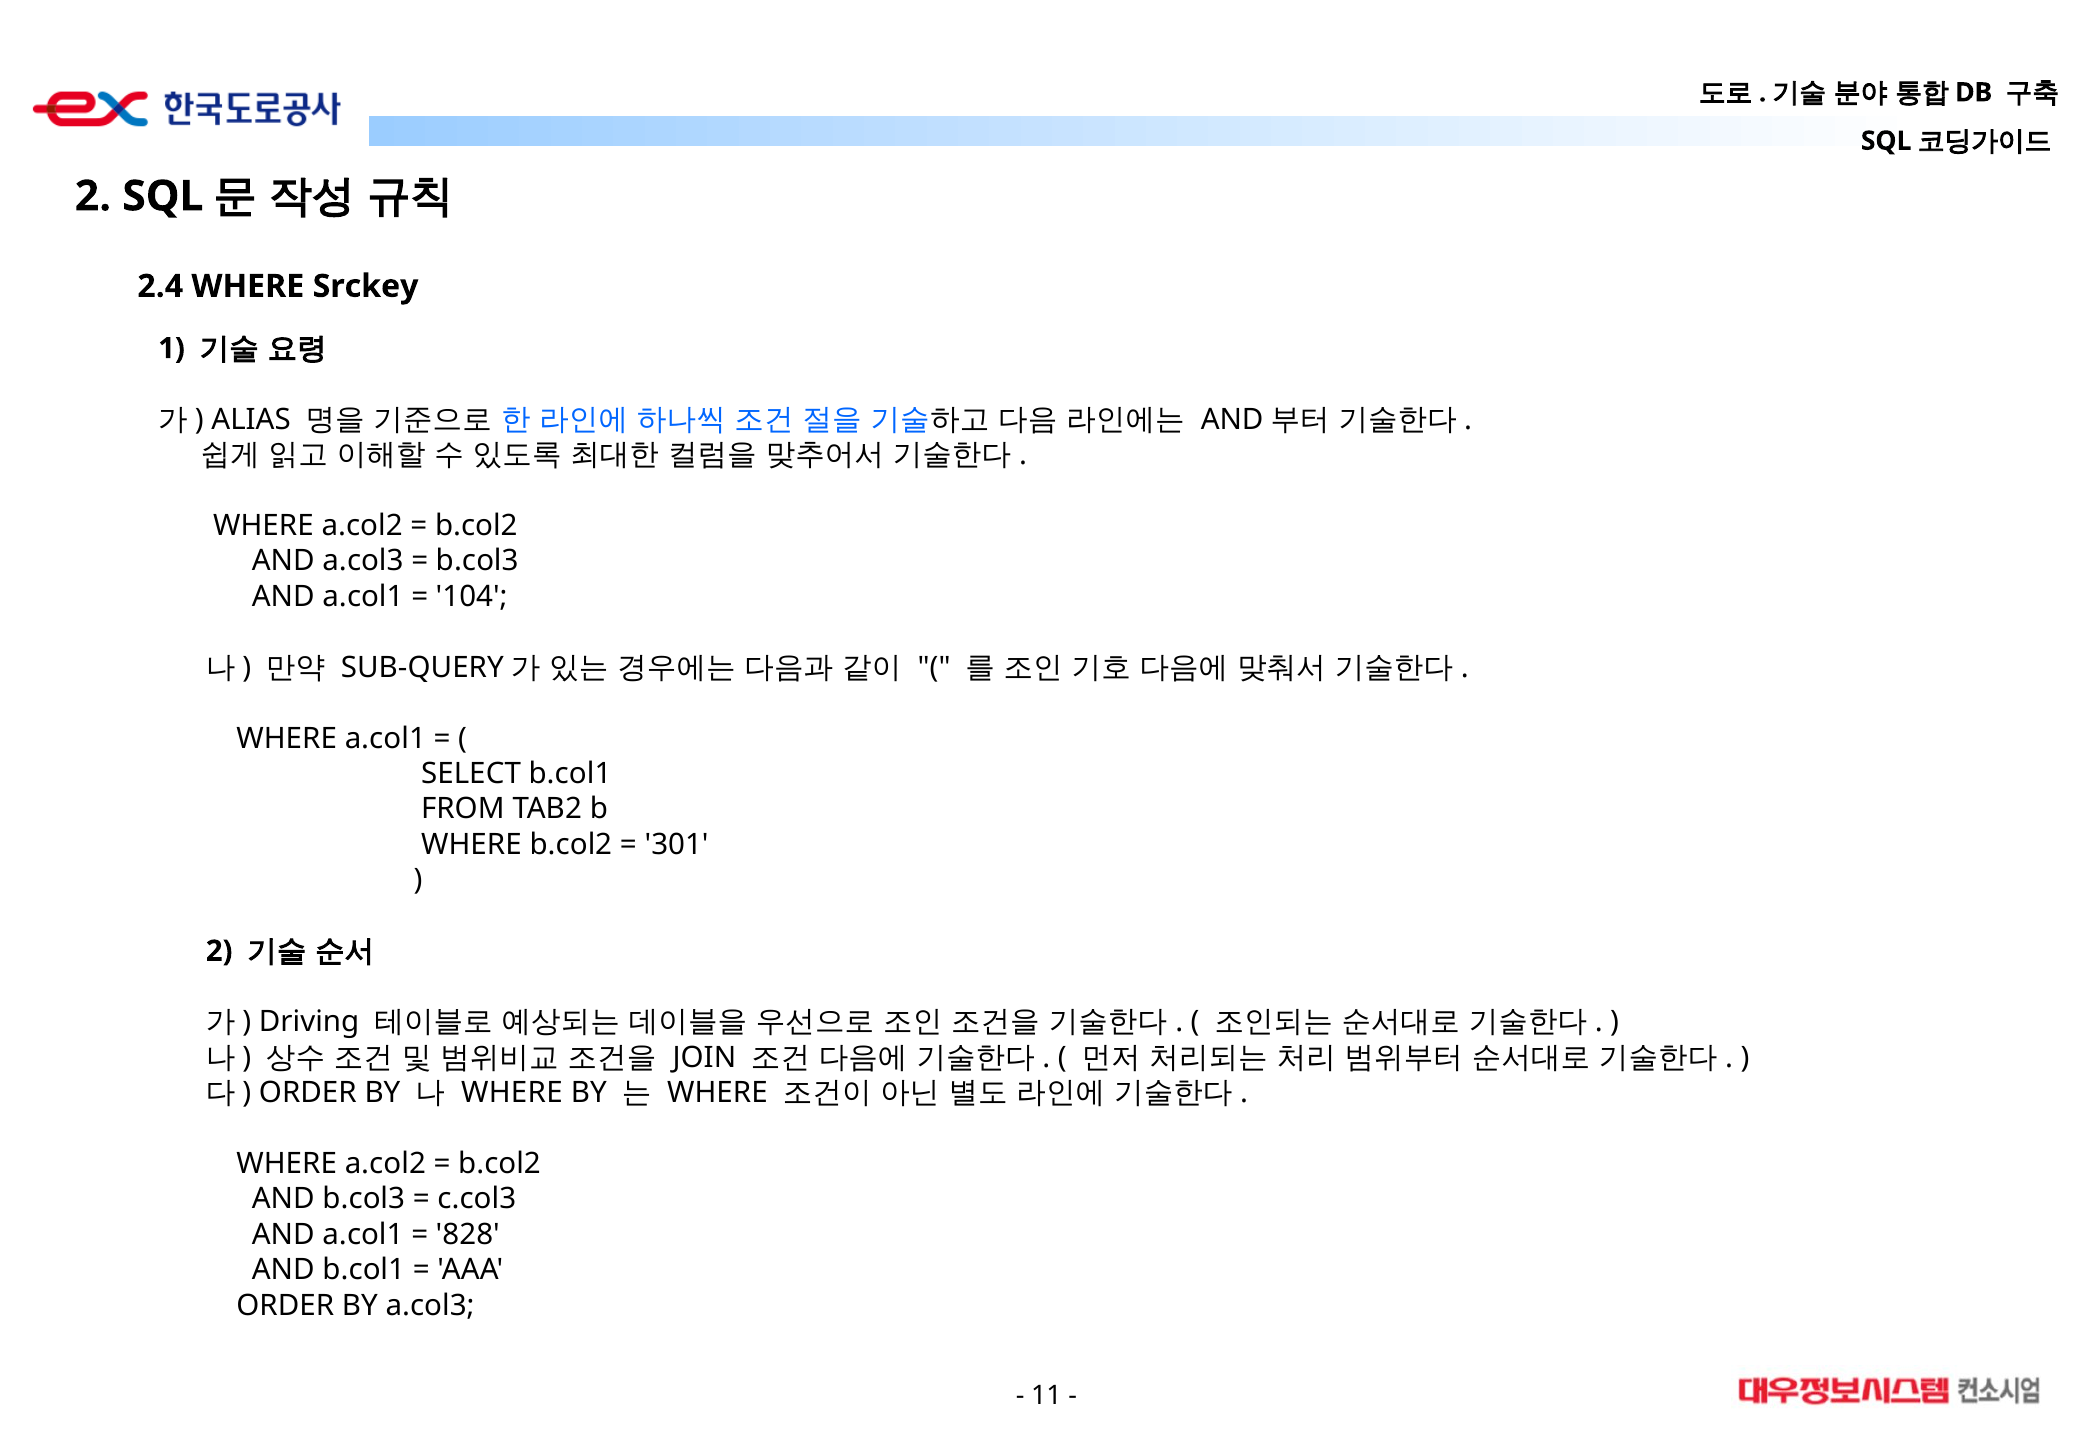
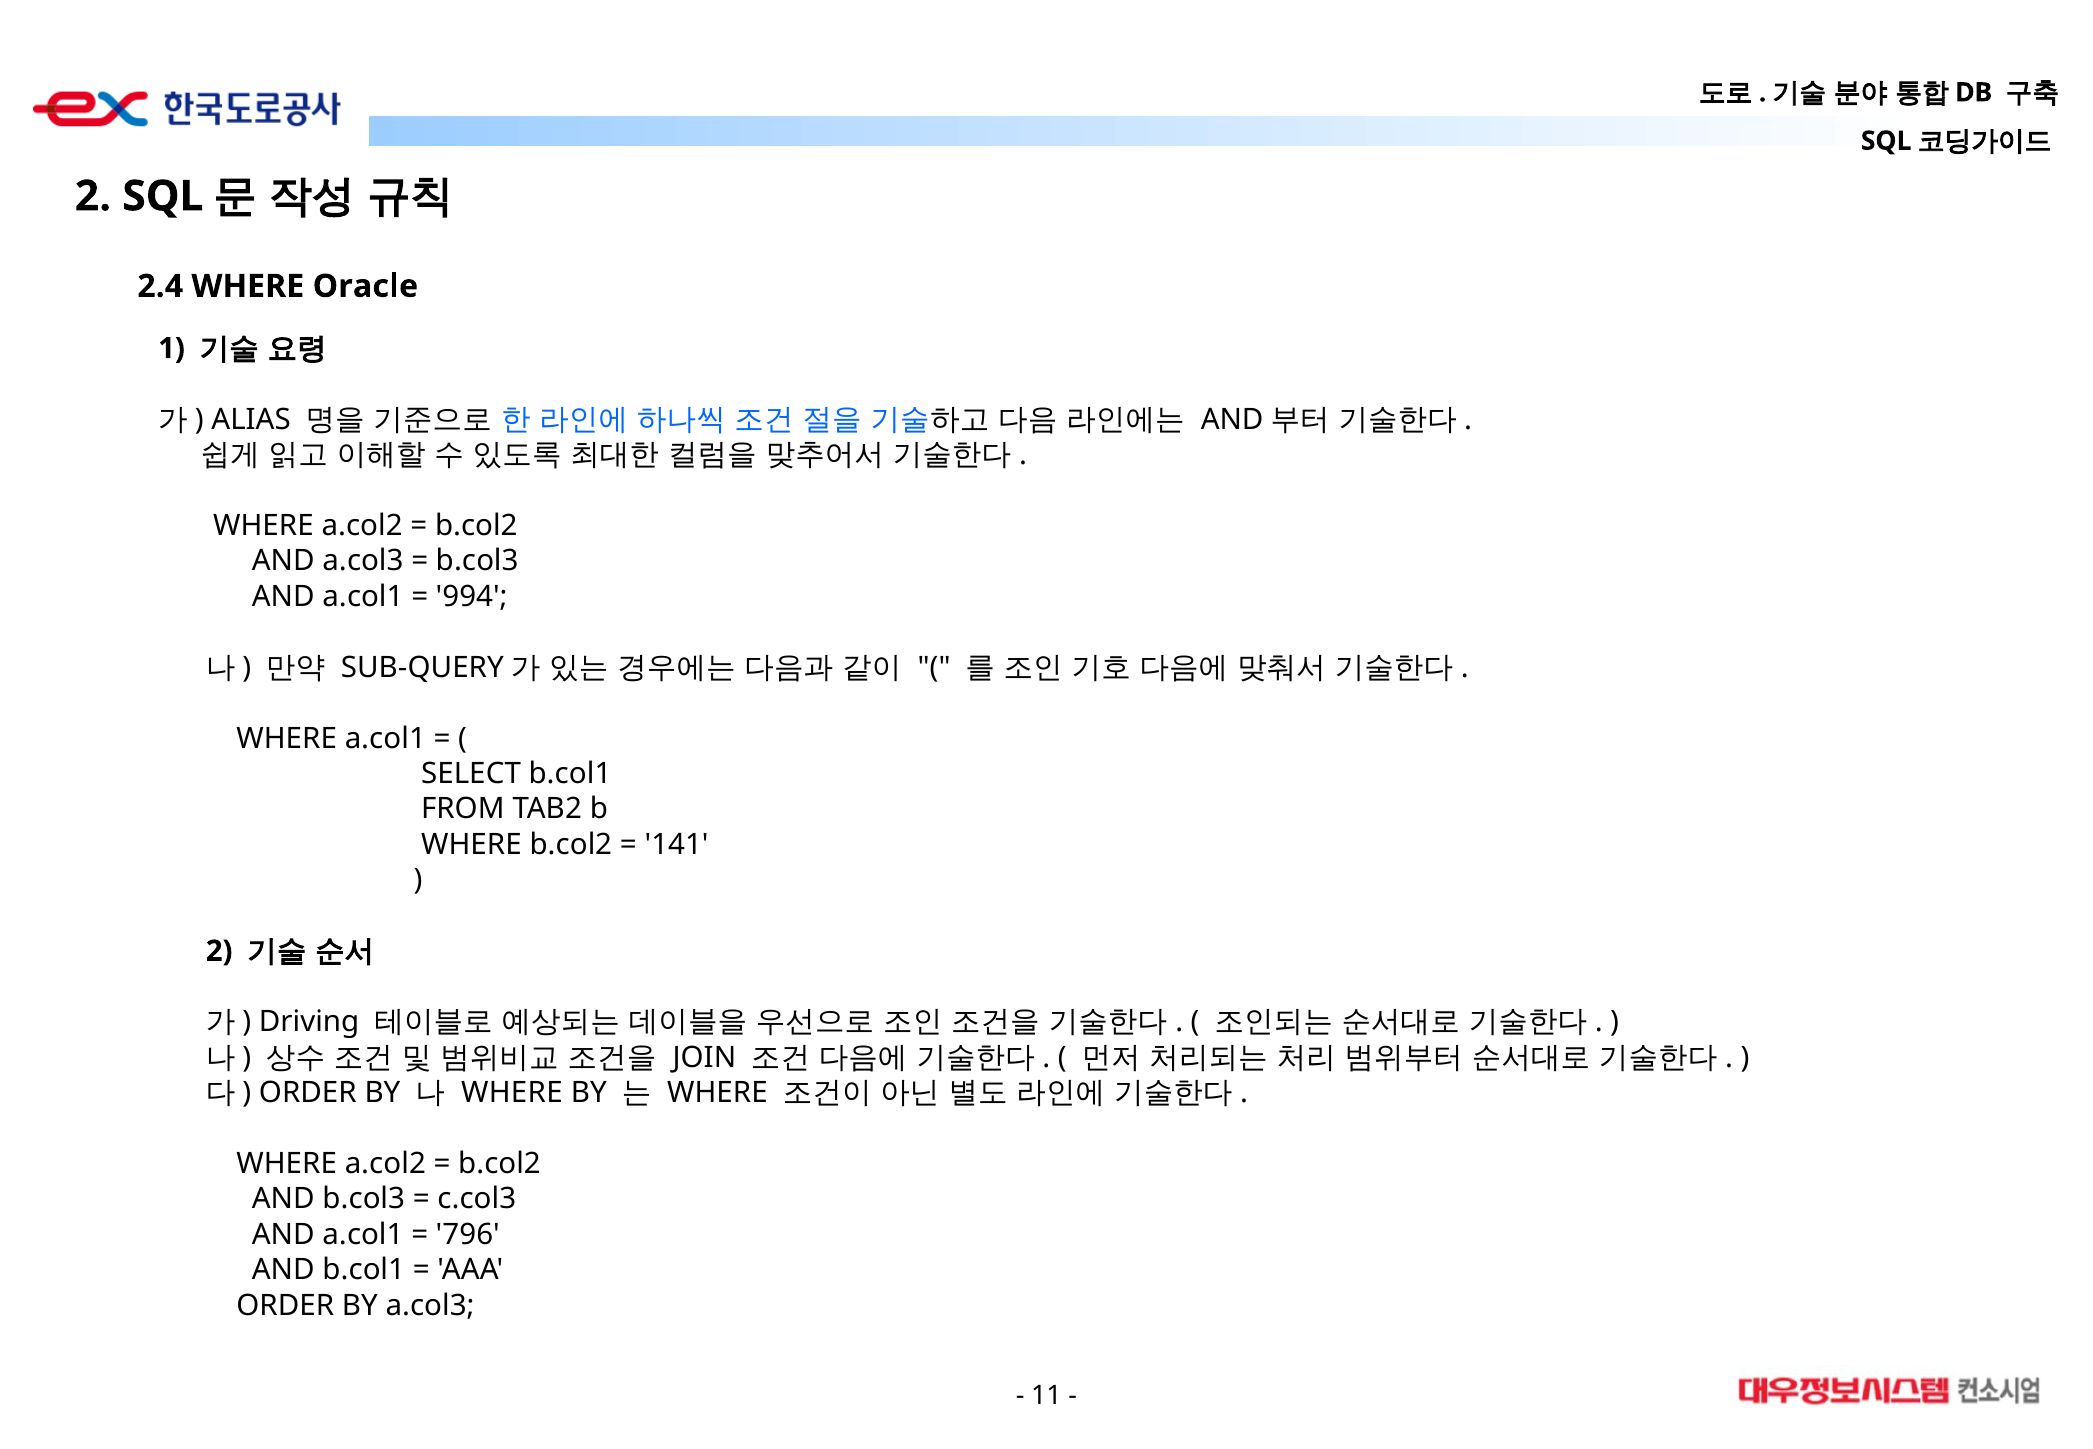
Srckey: Srckey -> Oracle (365, 286)
104: 104 -> 994 (472, 597)
301: 301 -> 141 (677, 845)
828: 828 -> 796 (468, 1235)
